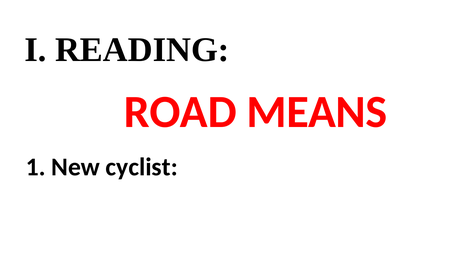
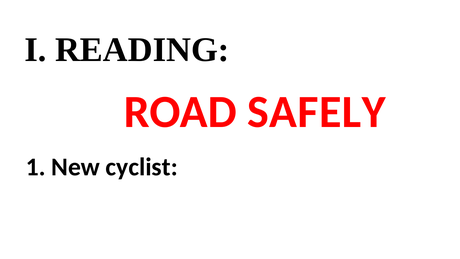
MEANS: MEANS -> SAFELY (316, 112)
